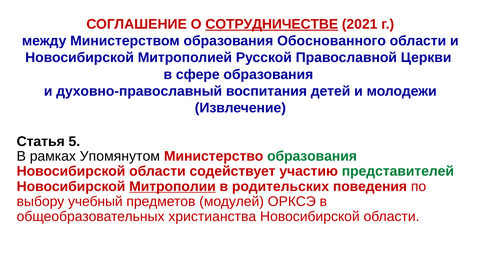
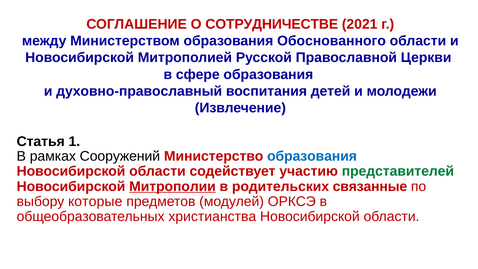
СОТРУДНИЧЕСТВЕ underline: present -> none (272, 24)
5: 5 -> 1 (74, 141)
Упомянутом: Упомянутом -> Сооружений (120, 156)
образования colour: green -> blue (312, 156)
поведения: поведения -> связанные (370, 186)
учебный: учебный -> которые (95, 201)
